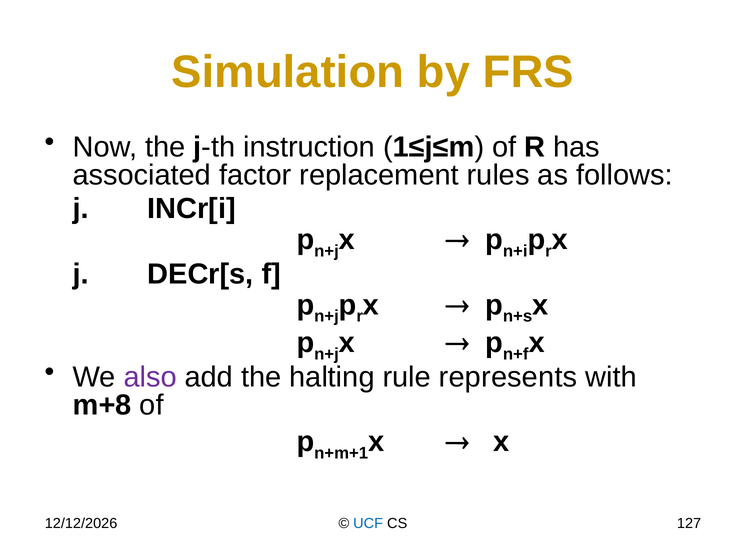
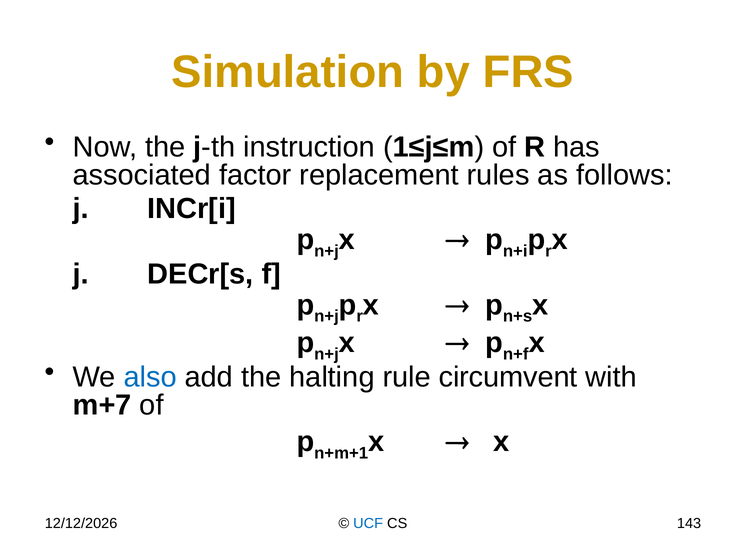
also colour: purple -> blue (150, 377)
represents: represents -> circumvent (508, 377)
m+8: m+8 -> m+7 (102, 405)
127: 127 -> 143 (689, 523)
